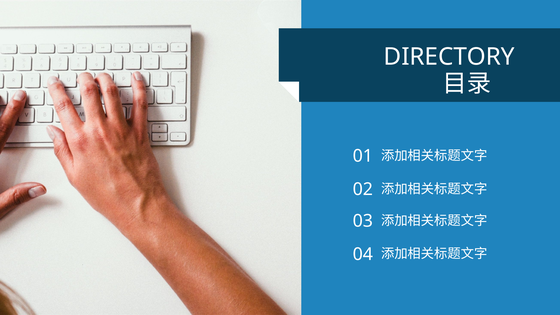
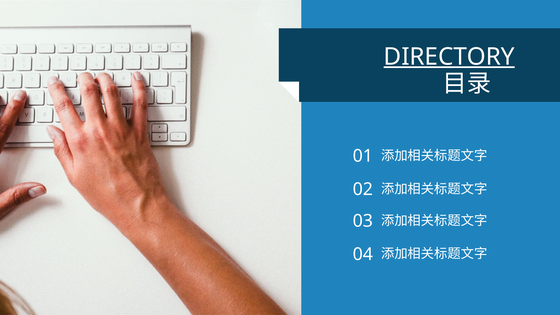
DIRECTORY underline: none -> present (449, 57)
